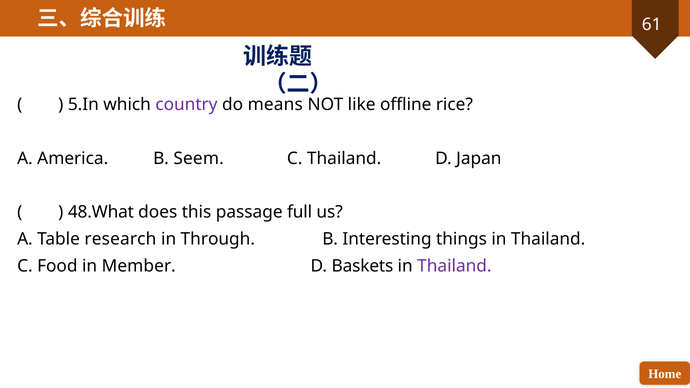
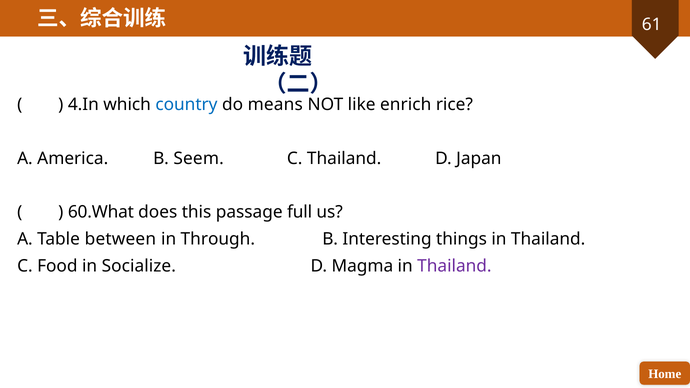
5.In: 5.In -> 4.In (83, 105)
country colour: purple -> blue (186, 105)
offline: offline -> enrich (406, 105)
48.What: 48.What -> 60.What (101, 212)
research: research -> between (120, 239)
Member: Member -> Socialize (139, 266)
Baskets: Baskets -> Magma (362, 266)
